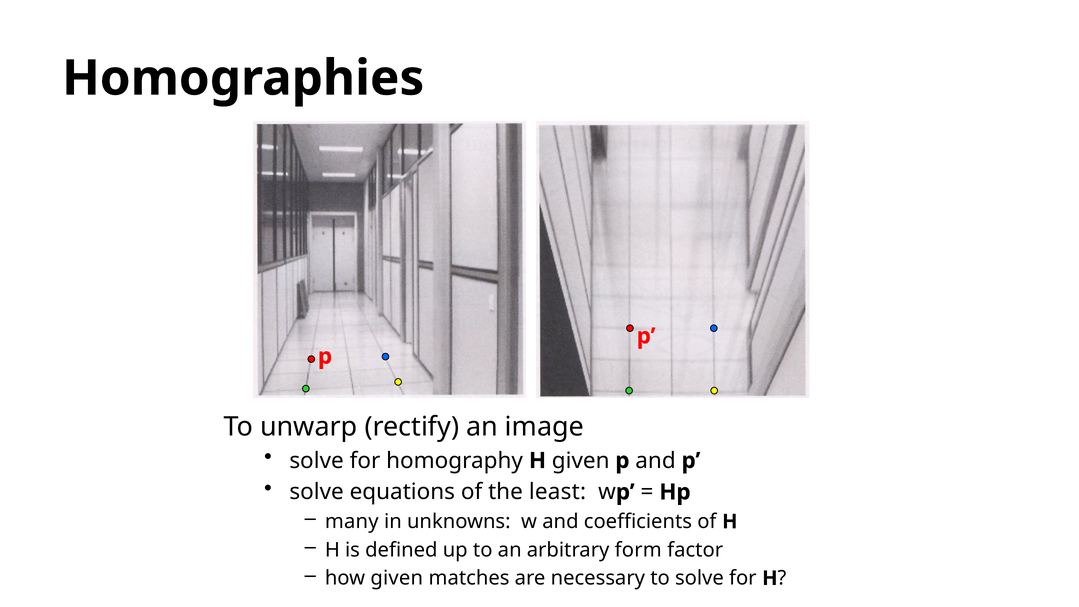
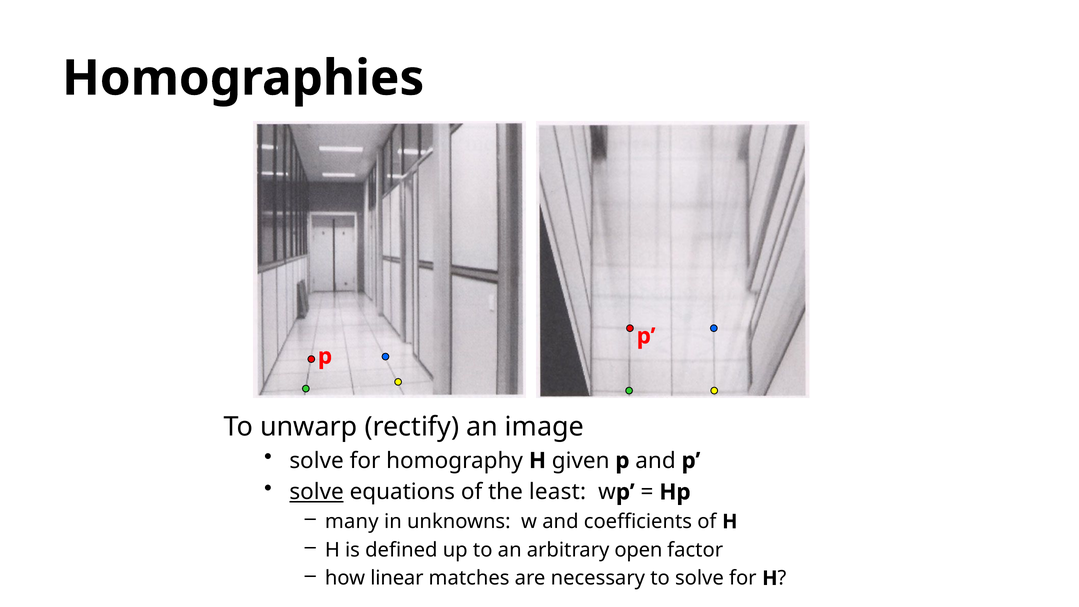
solve underline: none -> present (317, 492)
form: form -> open (638, 550)
how given: given -> linear (397, 578)
